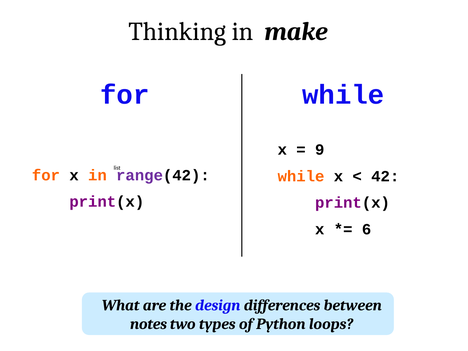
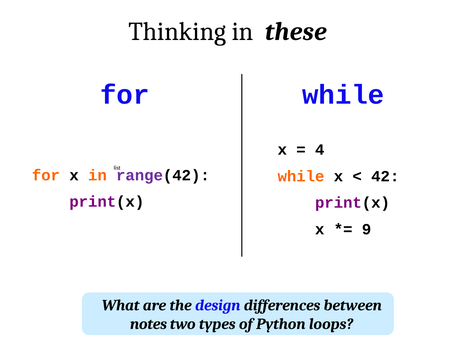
make: make -> these (296, 31)
9: 9 -> 4 (320, 150)
6: 6 -> 9 (367, 229)
